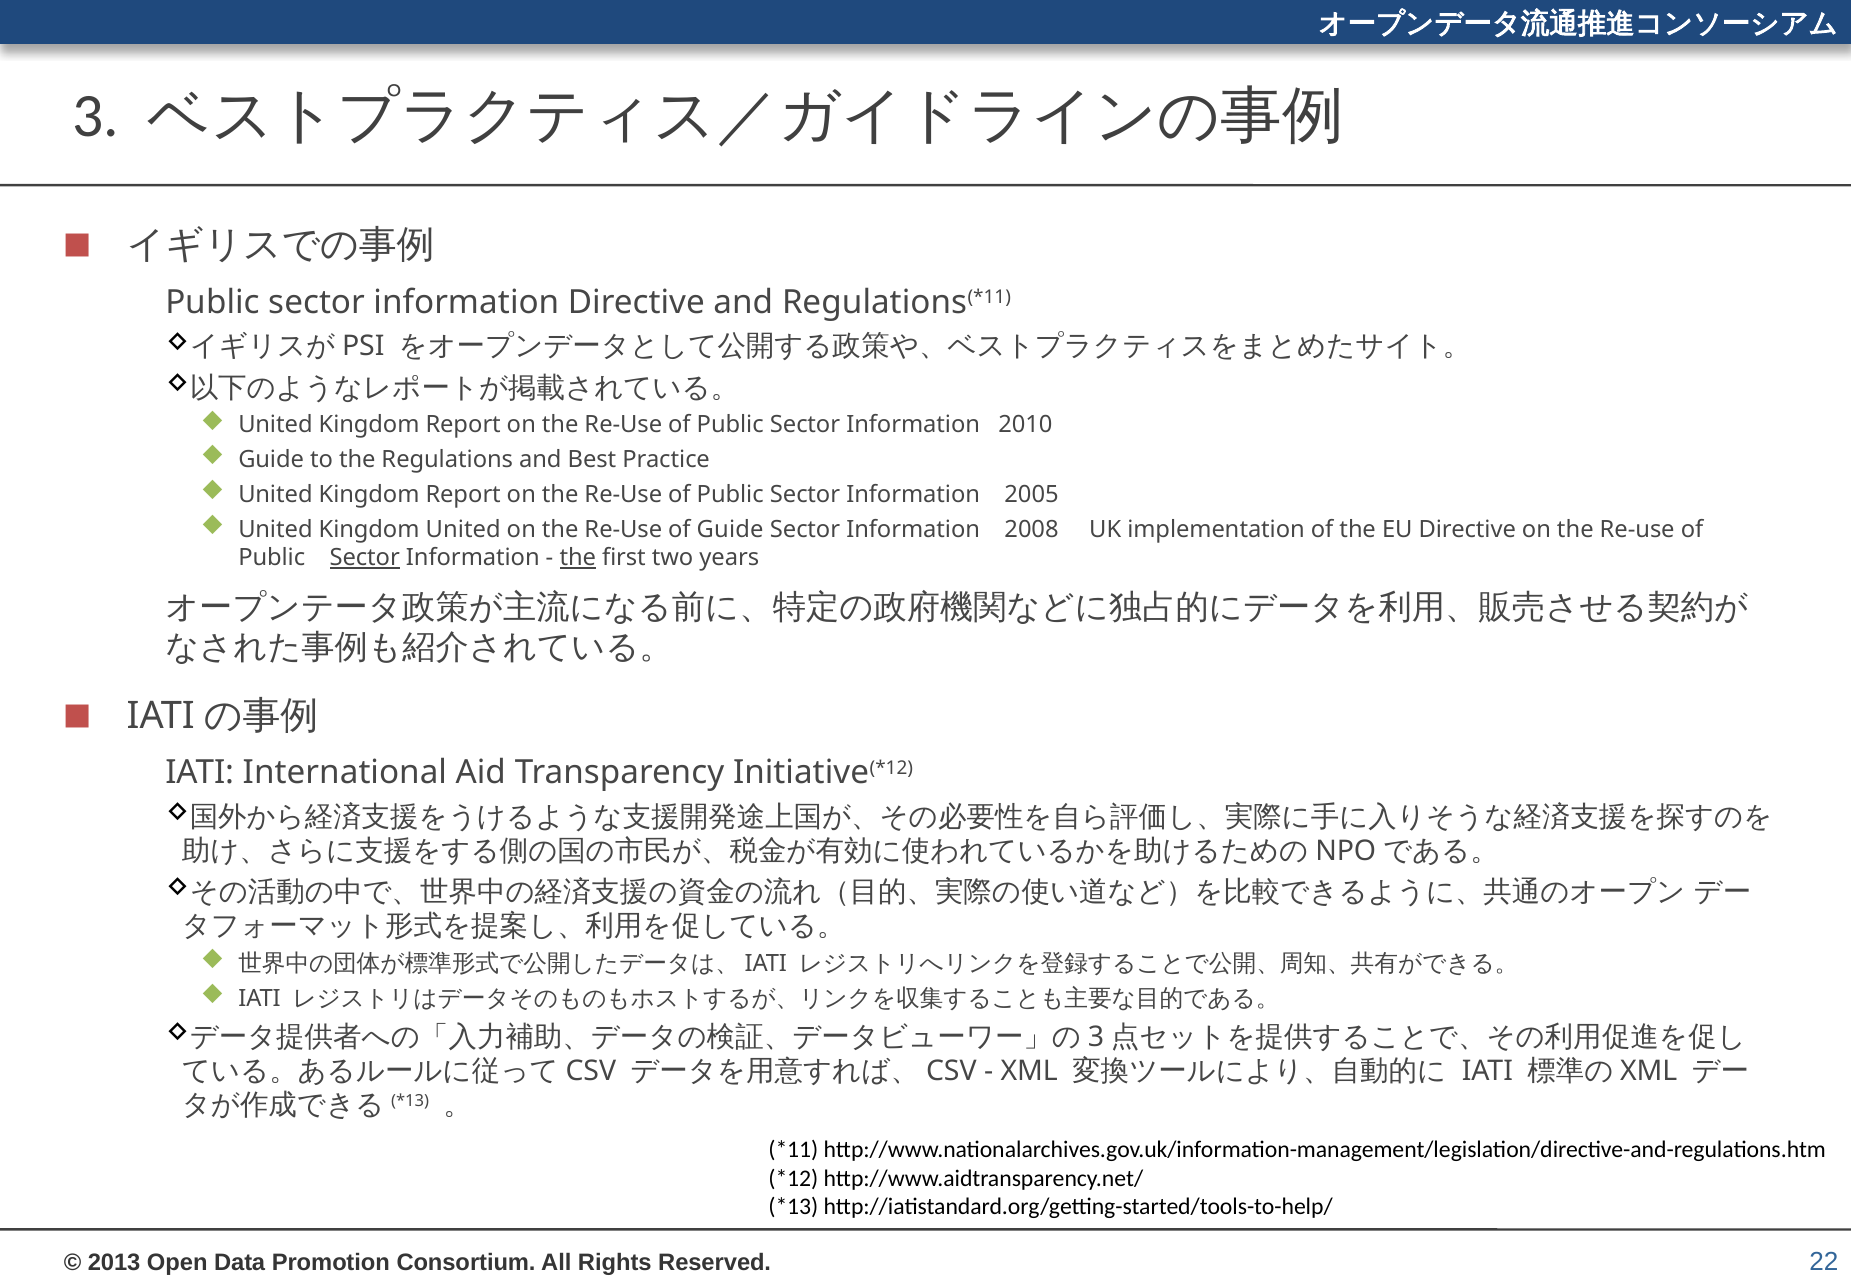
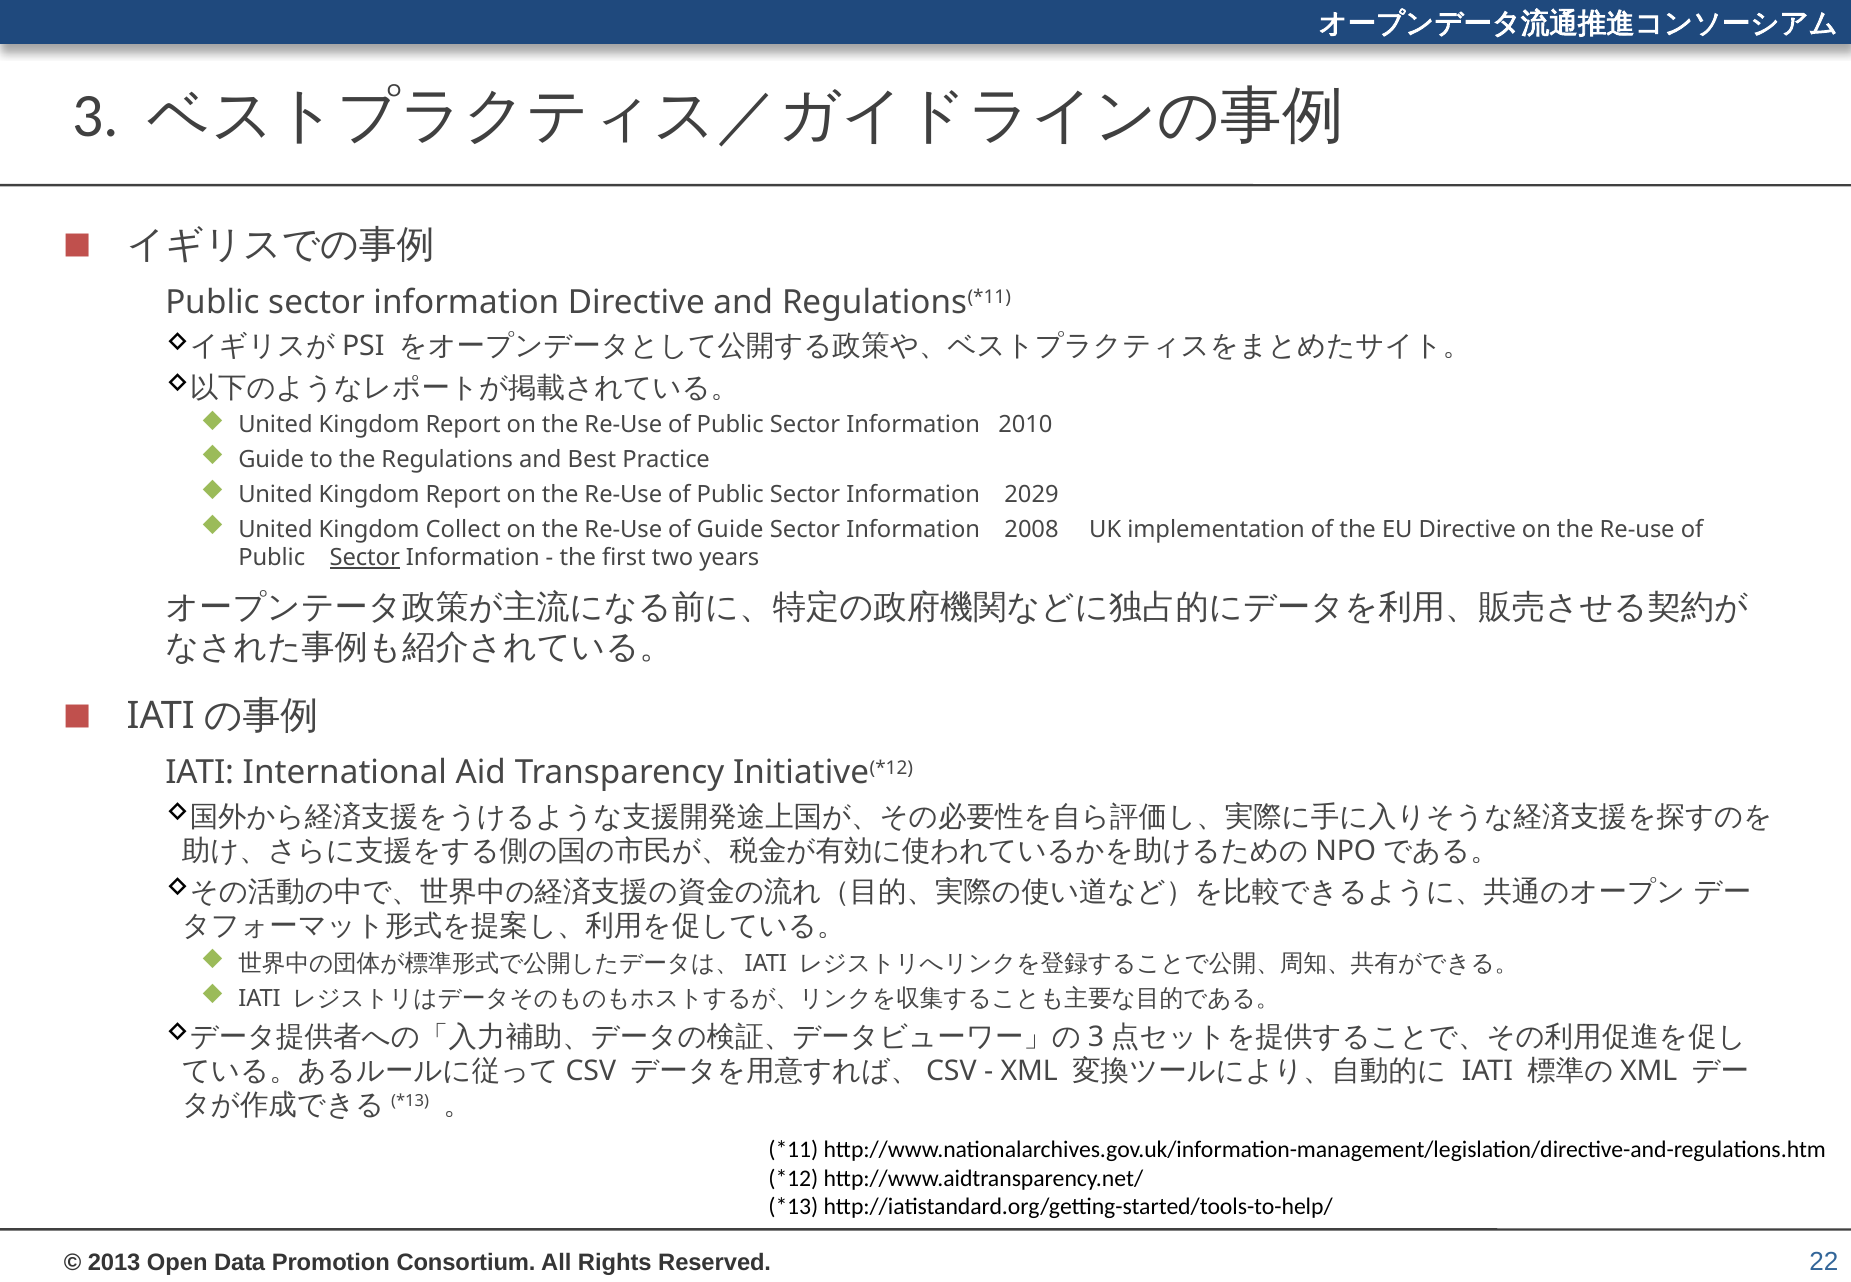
2005: 2005 -> 2029 (1032, 494)
Kingdom United: United -> Collect (463, 529)
the underline: present -> none (578, 558)
